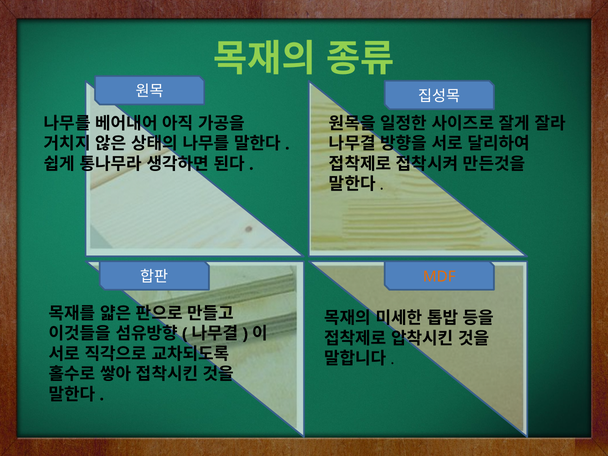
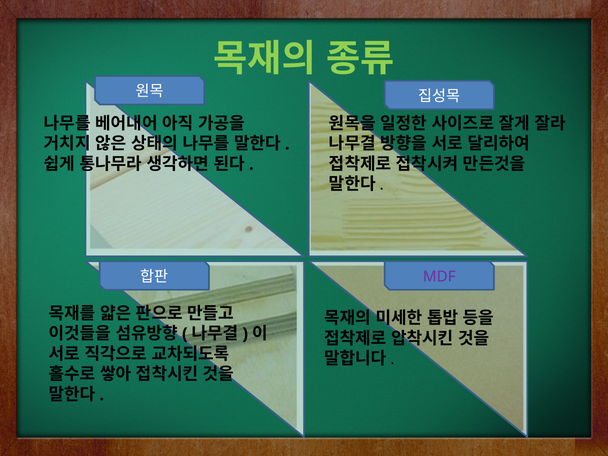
MDF colour: orange -> purple (439, 277)
